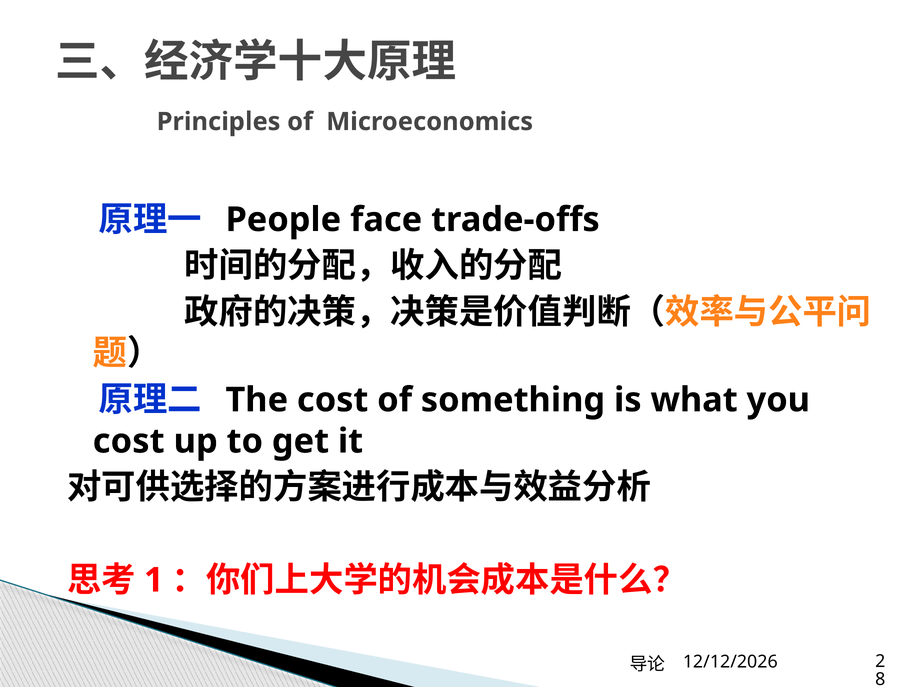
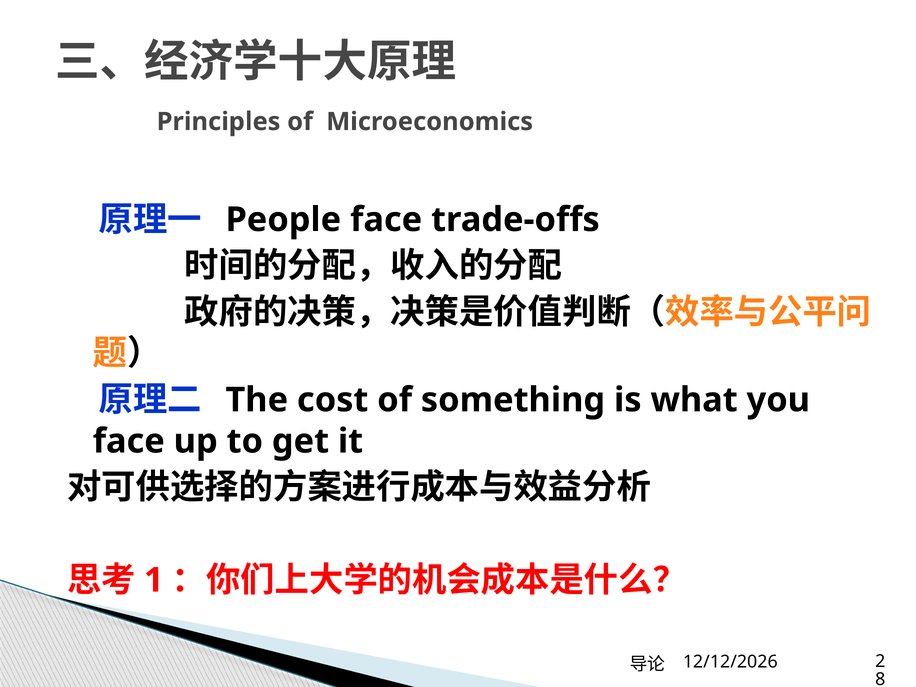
cost: cost -> face (129, 441)
